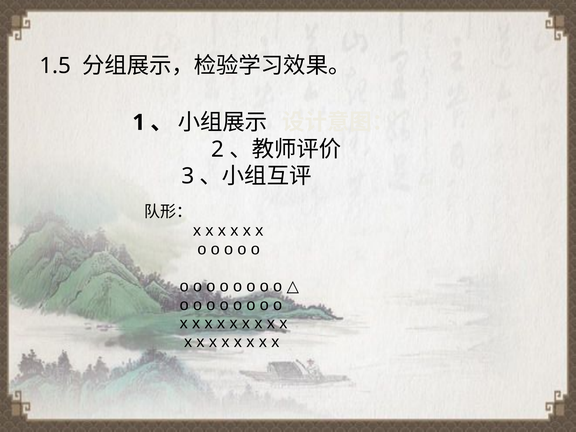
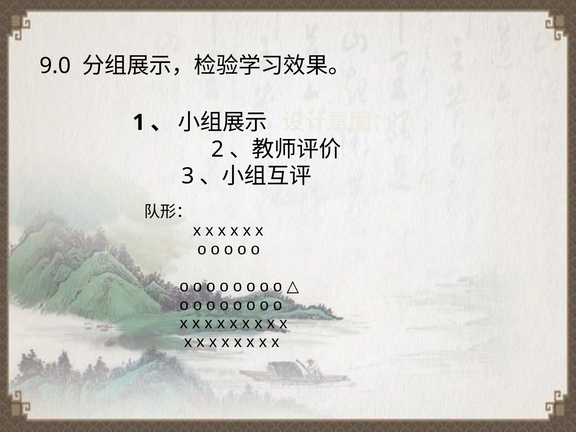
1.5: 1.5 -> 9.0 (55, 66)
